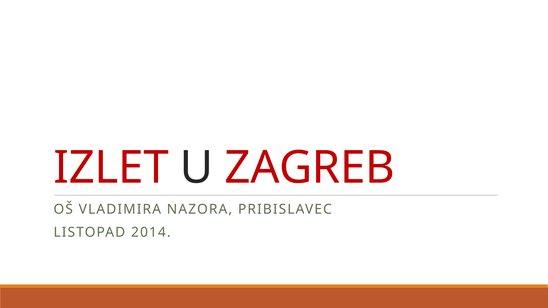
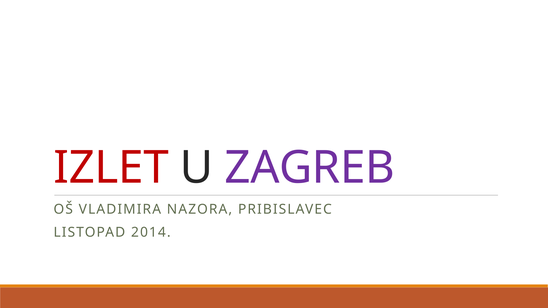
ZAGREB colour: red -> purple (310, 168)
